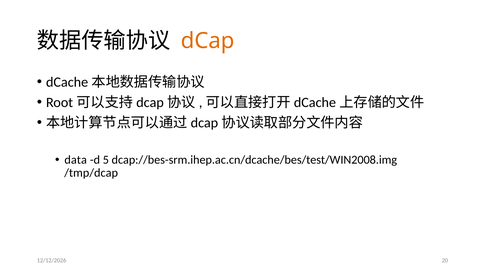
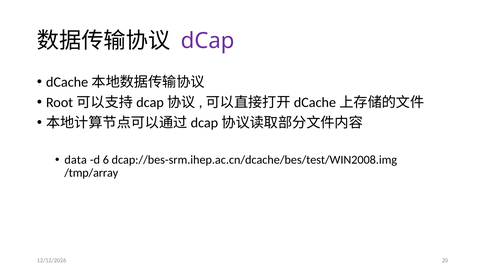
dCap colour: orange -> purple (208, 41)
5: 5 -> 6 (106, 160)
/tmp/dcap: /tmp/dcap -> /tmp/array (91, 173)
